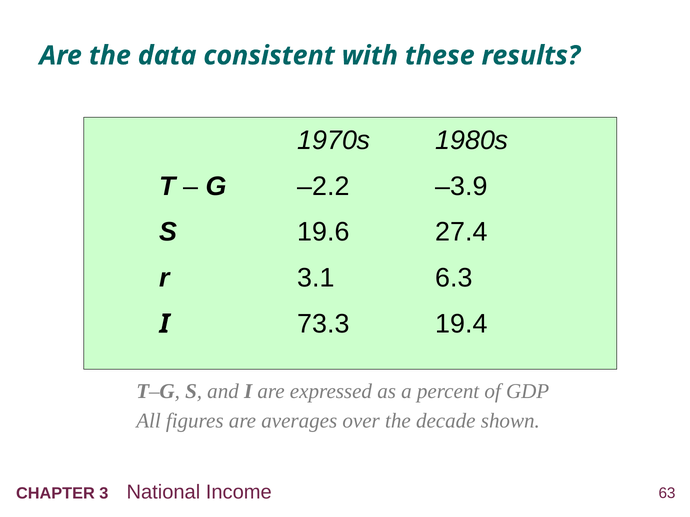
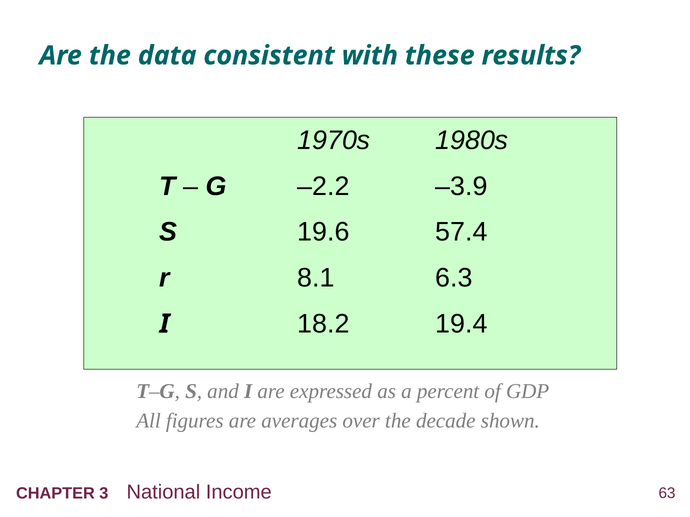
27.4: 27.4 -> 57.4 (461, 232)
3.1: 3.1 -> 8.1 (316, 278)
73.3: 73.3 -> 18.2 (323, 324)
